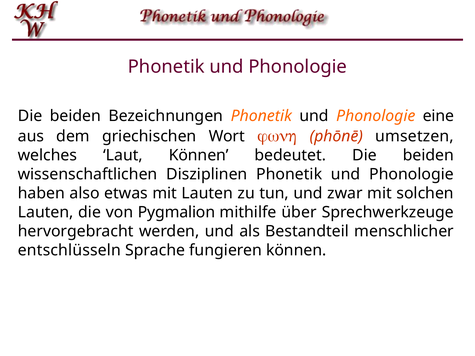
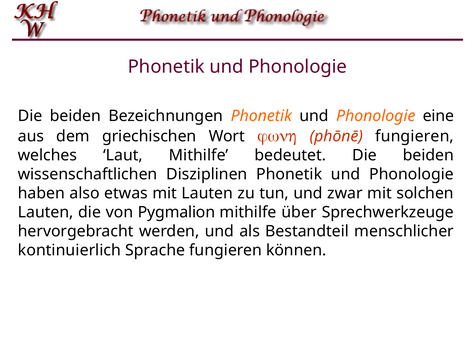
phōnē umsetzen: umsetzen -> fungieren (415, 136)
Laut Können: Können -> Mithilfe (199, 155)
entschlüsseln: entschlüsseln -> kontinuierlich (69, 250)
